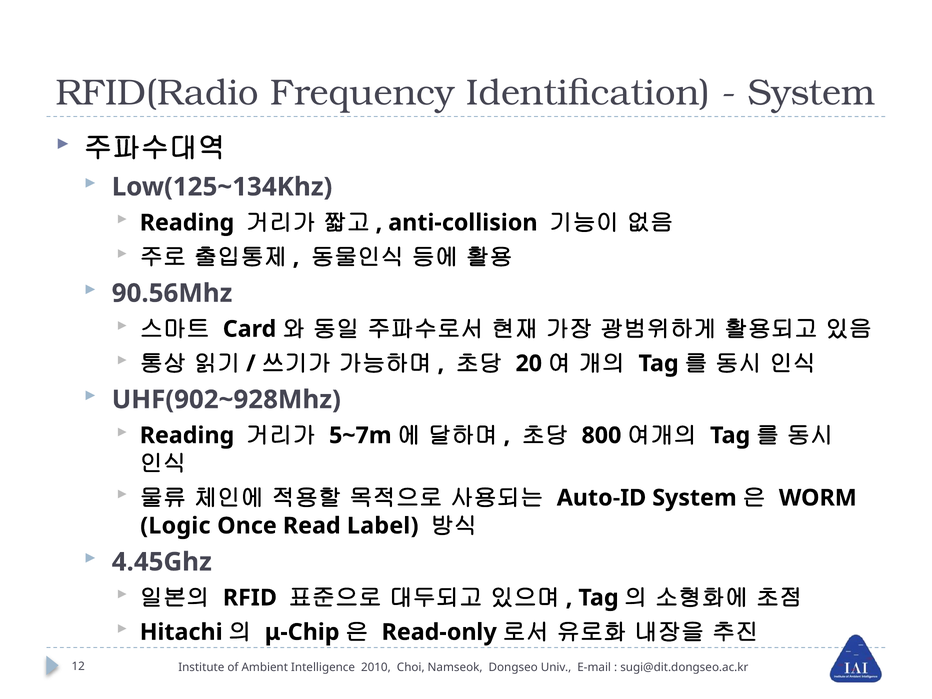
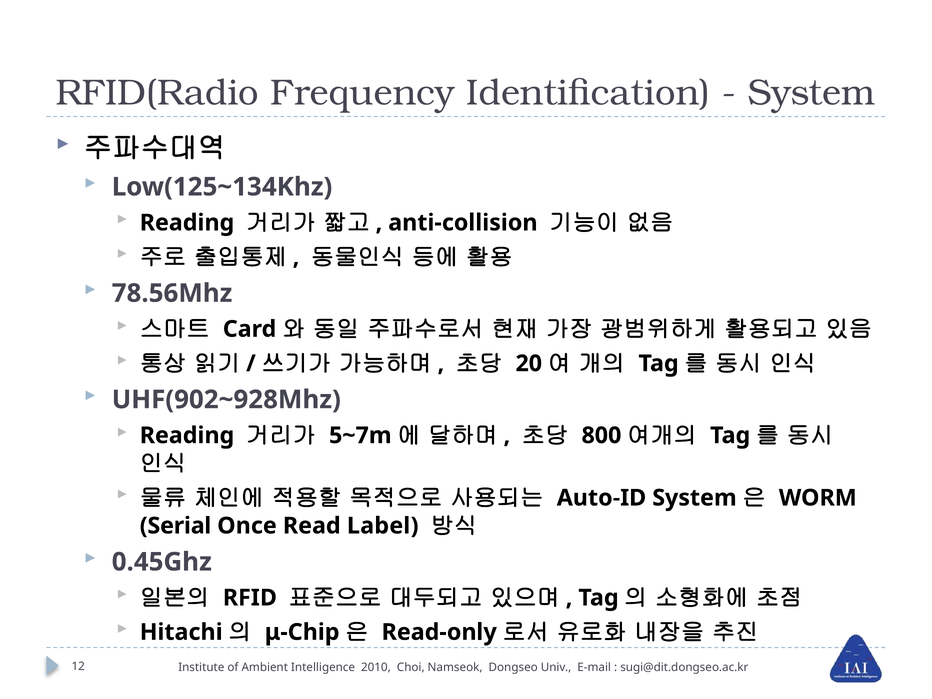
90.56Mhz: 90.56Mhz -> 78.56Mhz (172, 293)
Logic: Logic -> Serial (176, 526)
4.45Ghz: 4.45Ghz -> 0.45Ghz (162, 562)
